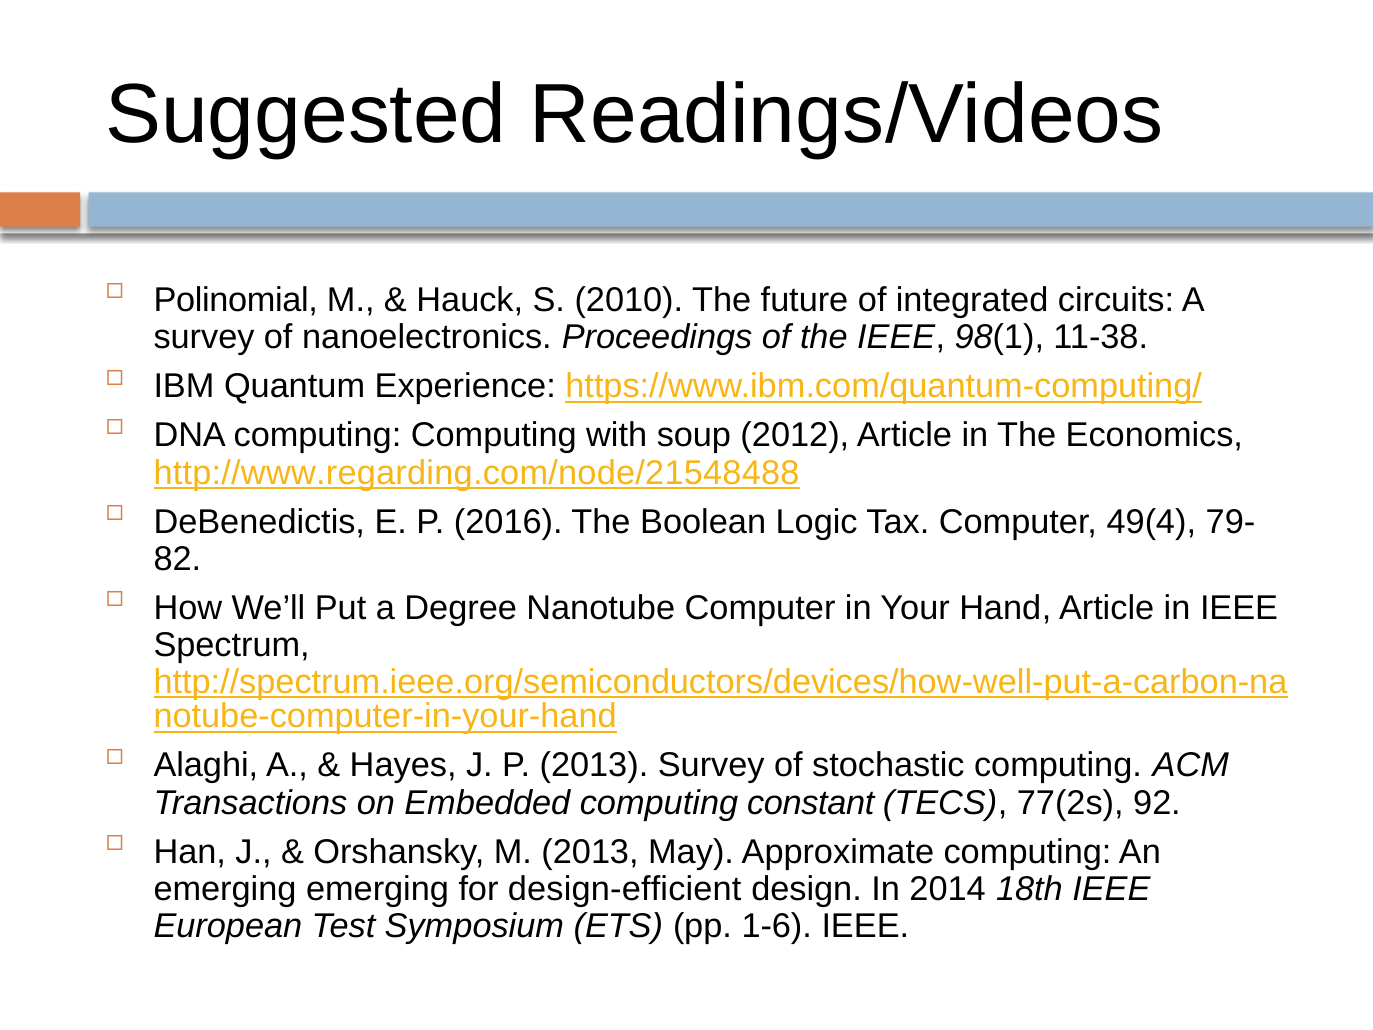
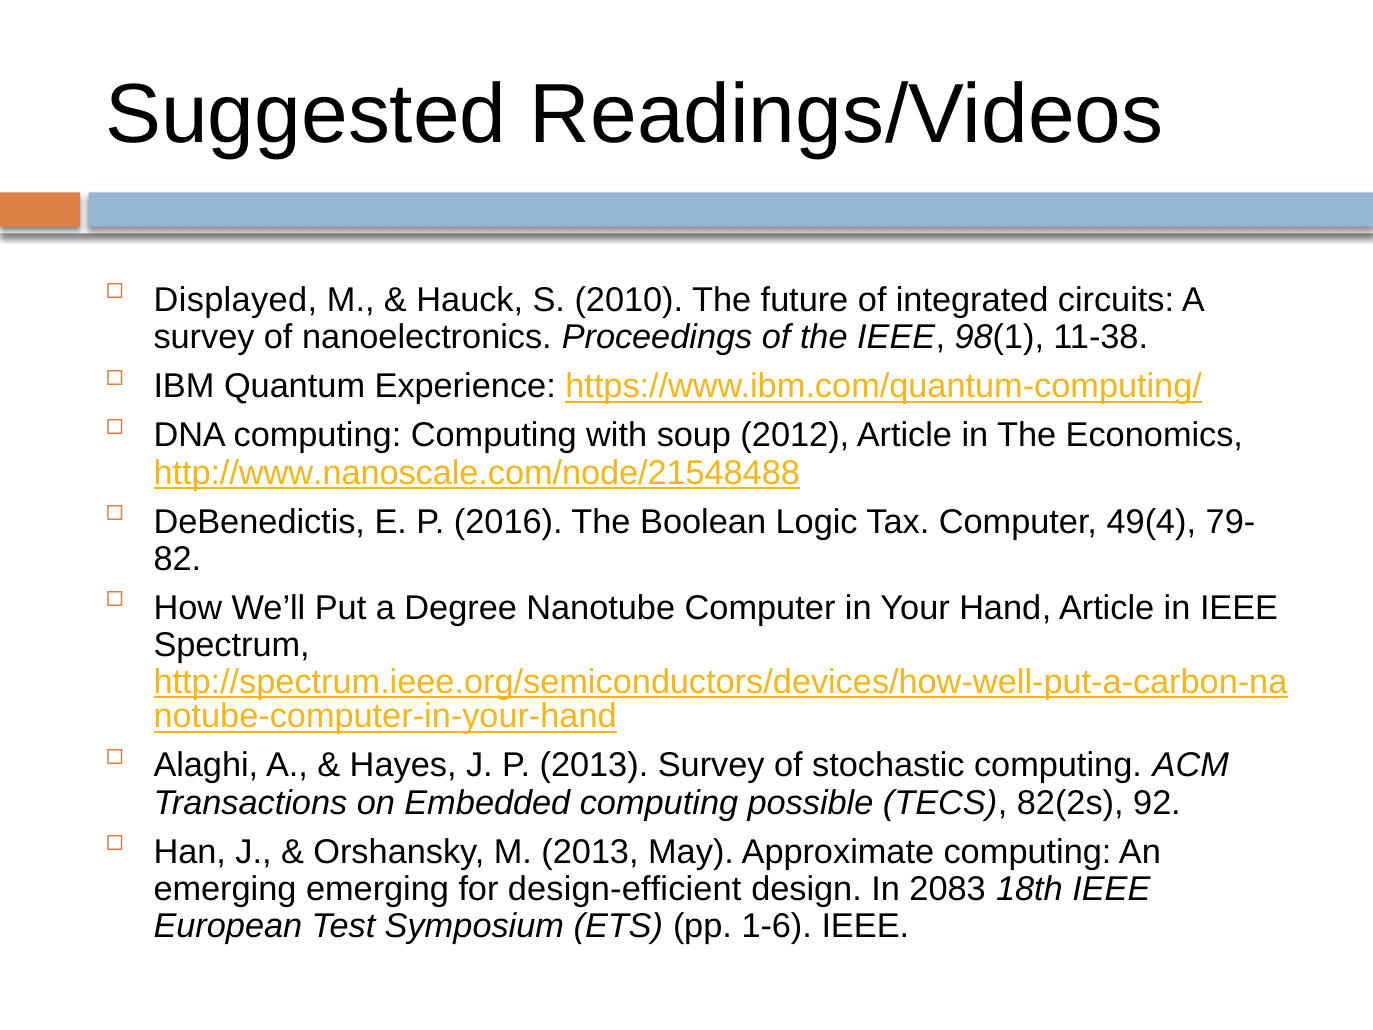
Polinomial: Polinomial -> Displayed (235, 300)
http://www.regarding.com/node/21548488: http://www.regarding.com/node/21548488 -> http://www.nanoscale.com/node/21548488 (477, 473)
constant: constant -> possible (810, 803)
77(2s: 77(2s -> 82(2s (1070, 803)
2014: 2014 -> 2083 (948, 889)
